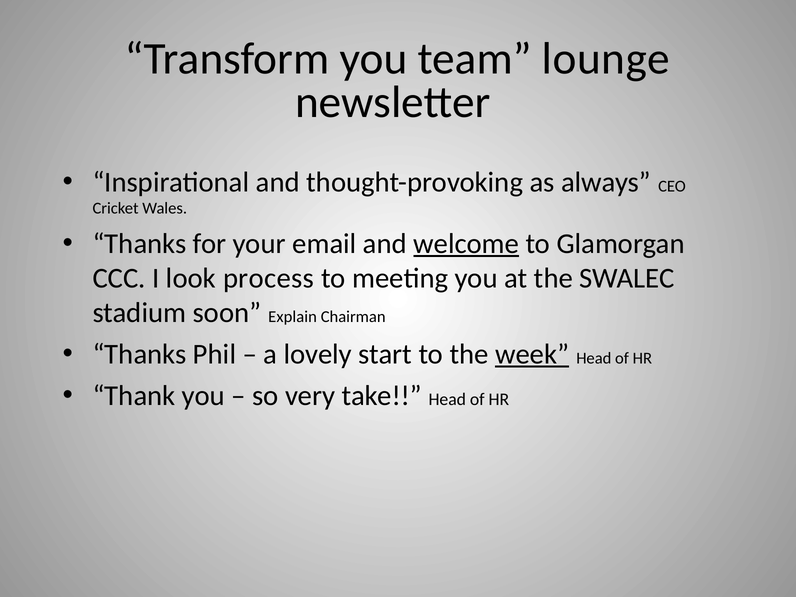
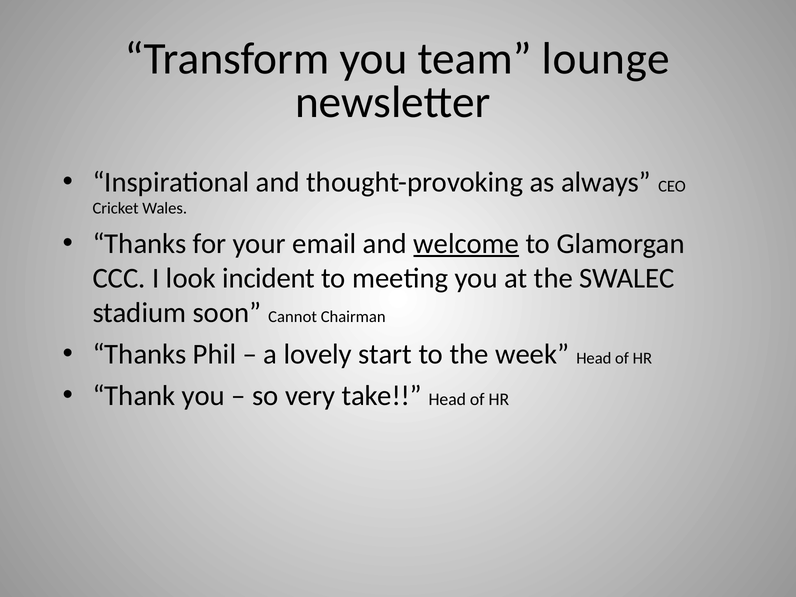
process: process -> incident (269, 278)
Explain: Explain -> Cannot (293, 317)
week underline: present -> none (532, 354)
